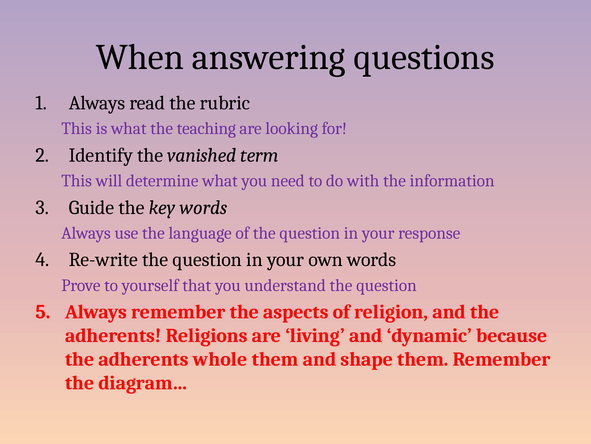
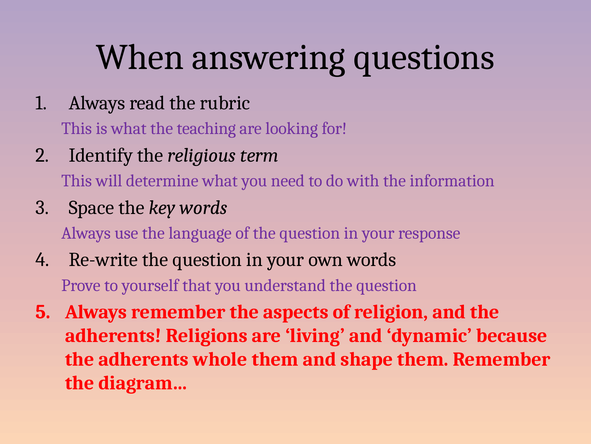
vanished: vanished -> religious (202, 155)
Guide: Guide -> Space (91, 207)
